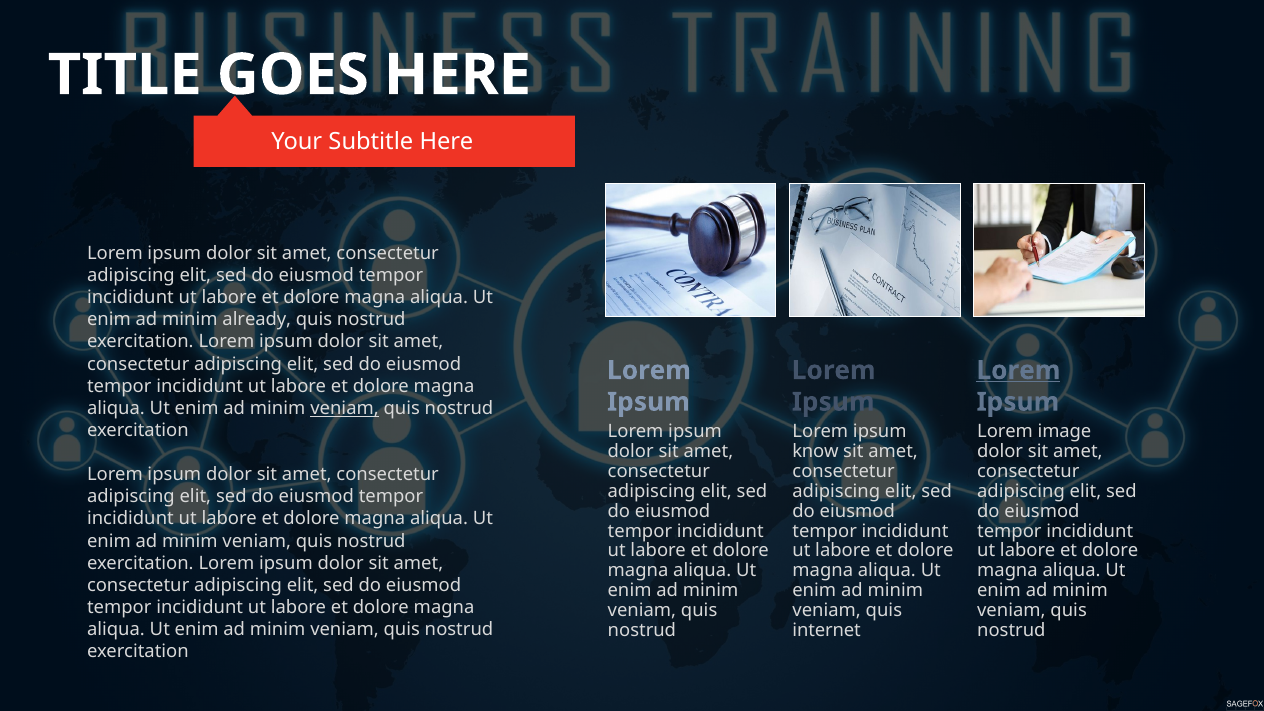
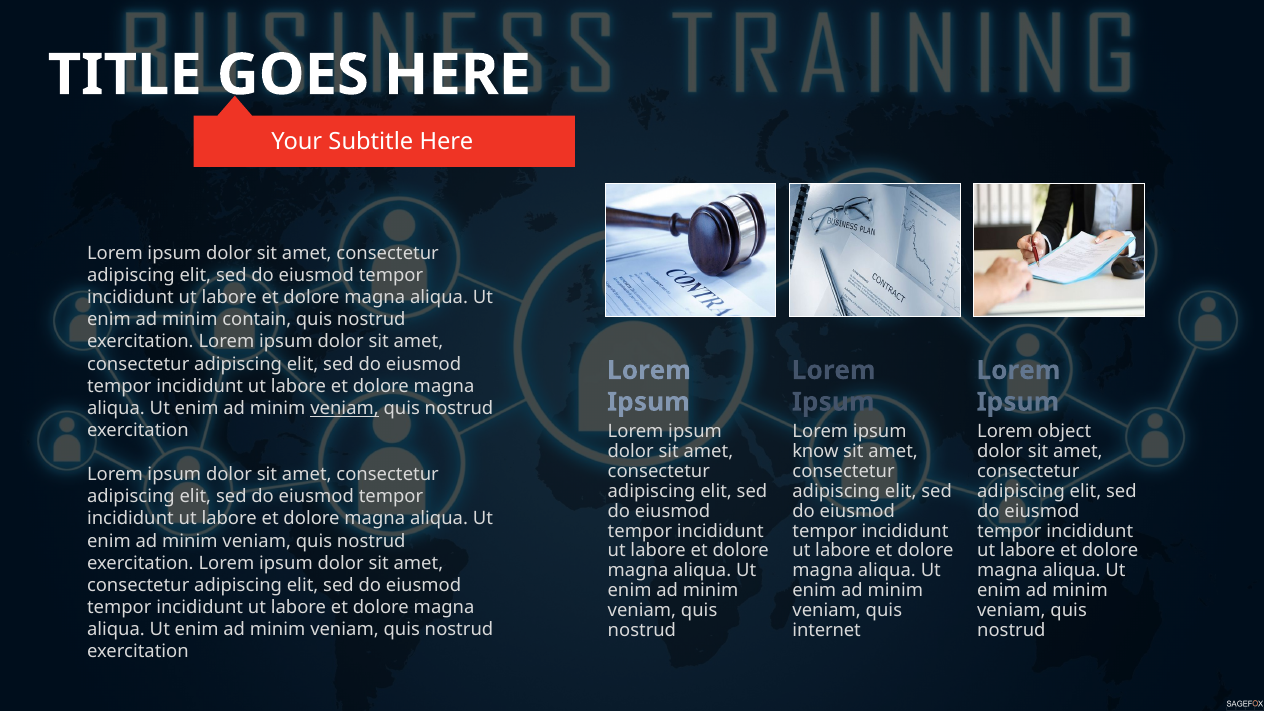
already: already -> contain (257, 320)
Lorem underline: present -> none (1018, 370)
image: image -> object (1064, 431)
